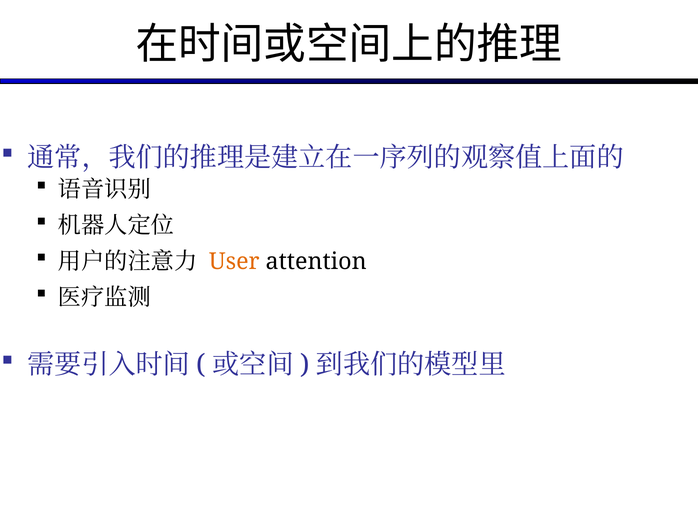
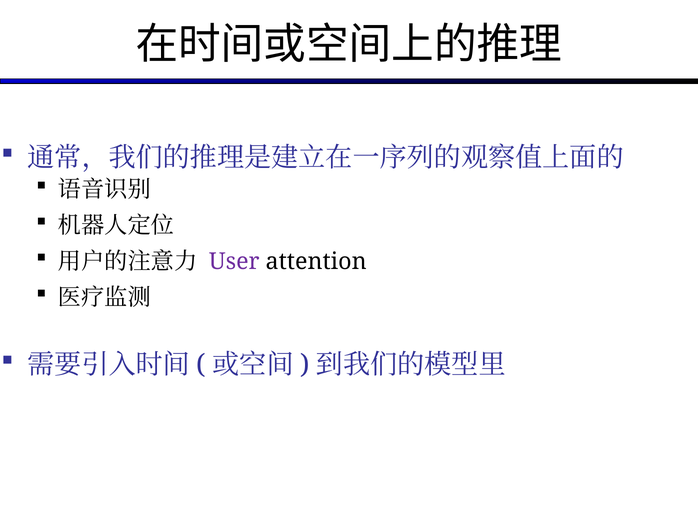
User colour: orange -> purple (234, 261)
